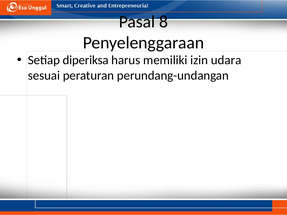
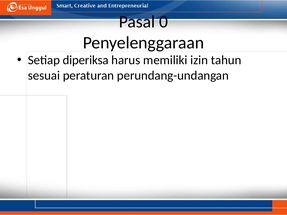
8: 8 -> 0 (164, 22)
udara: udara -> tahun (226, 60)
